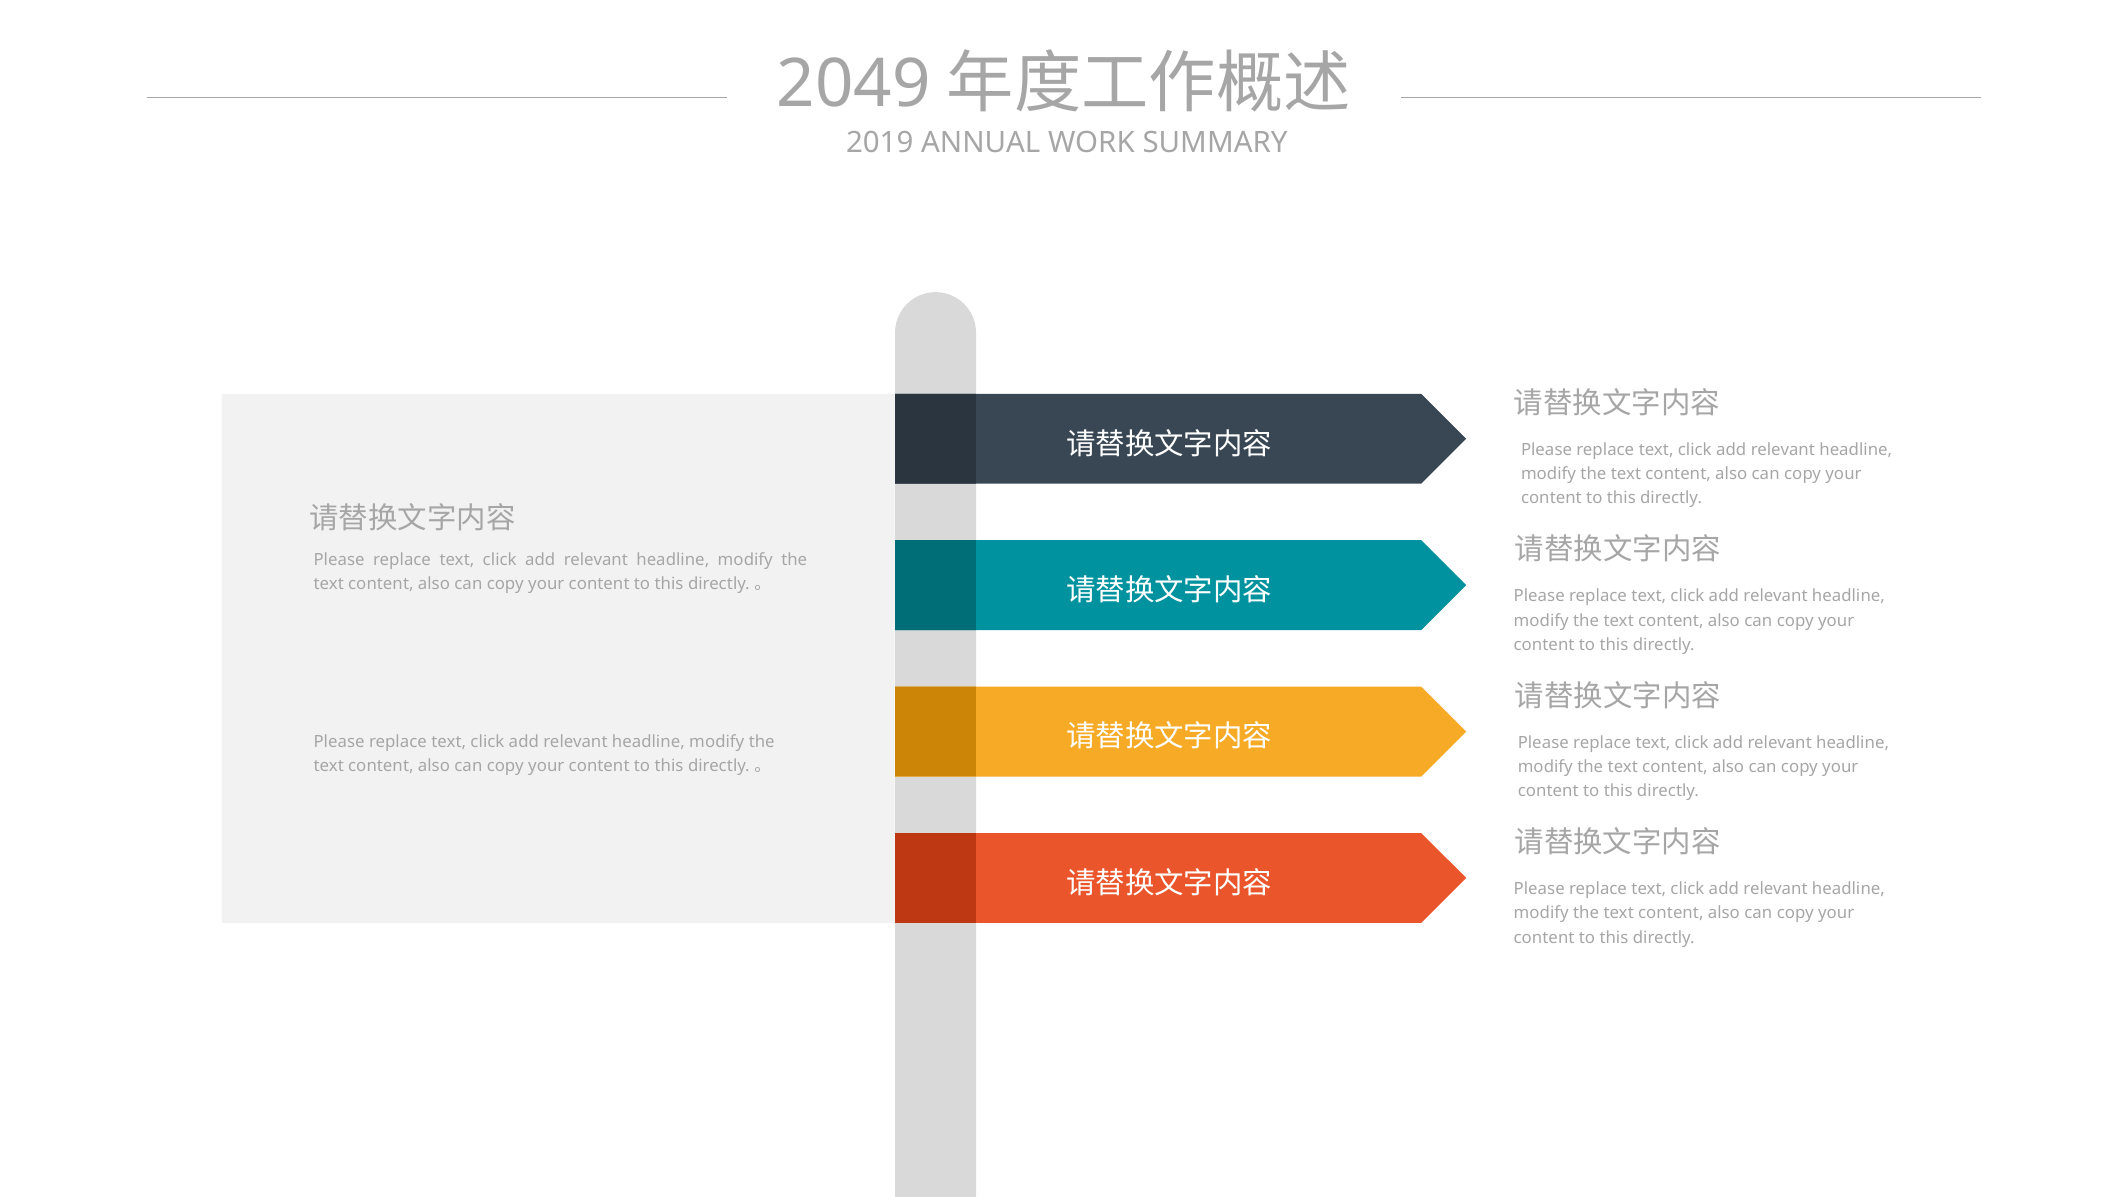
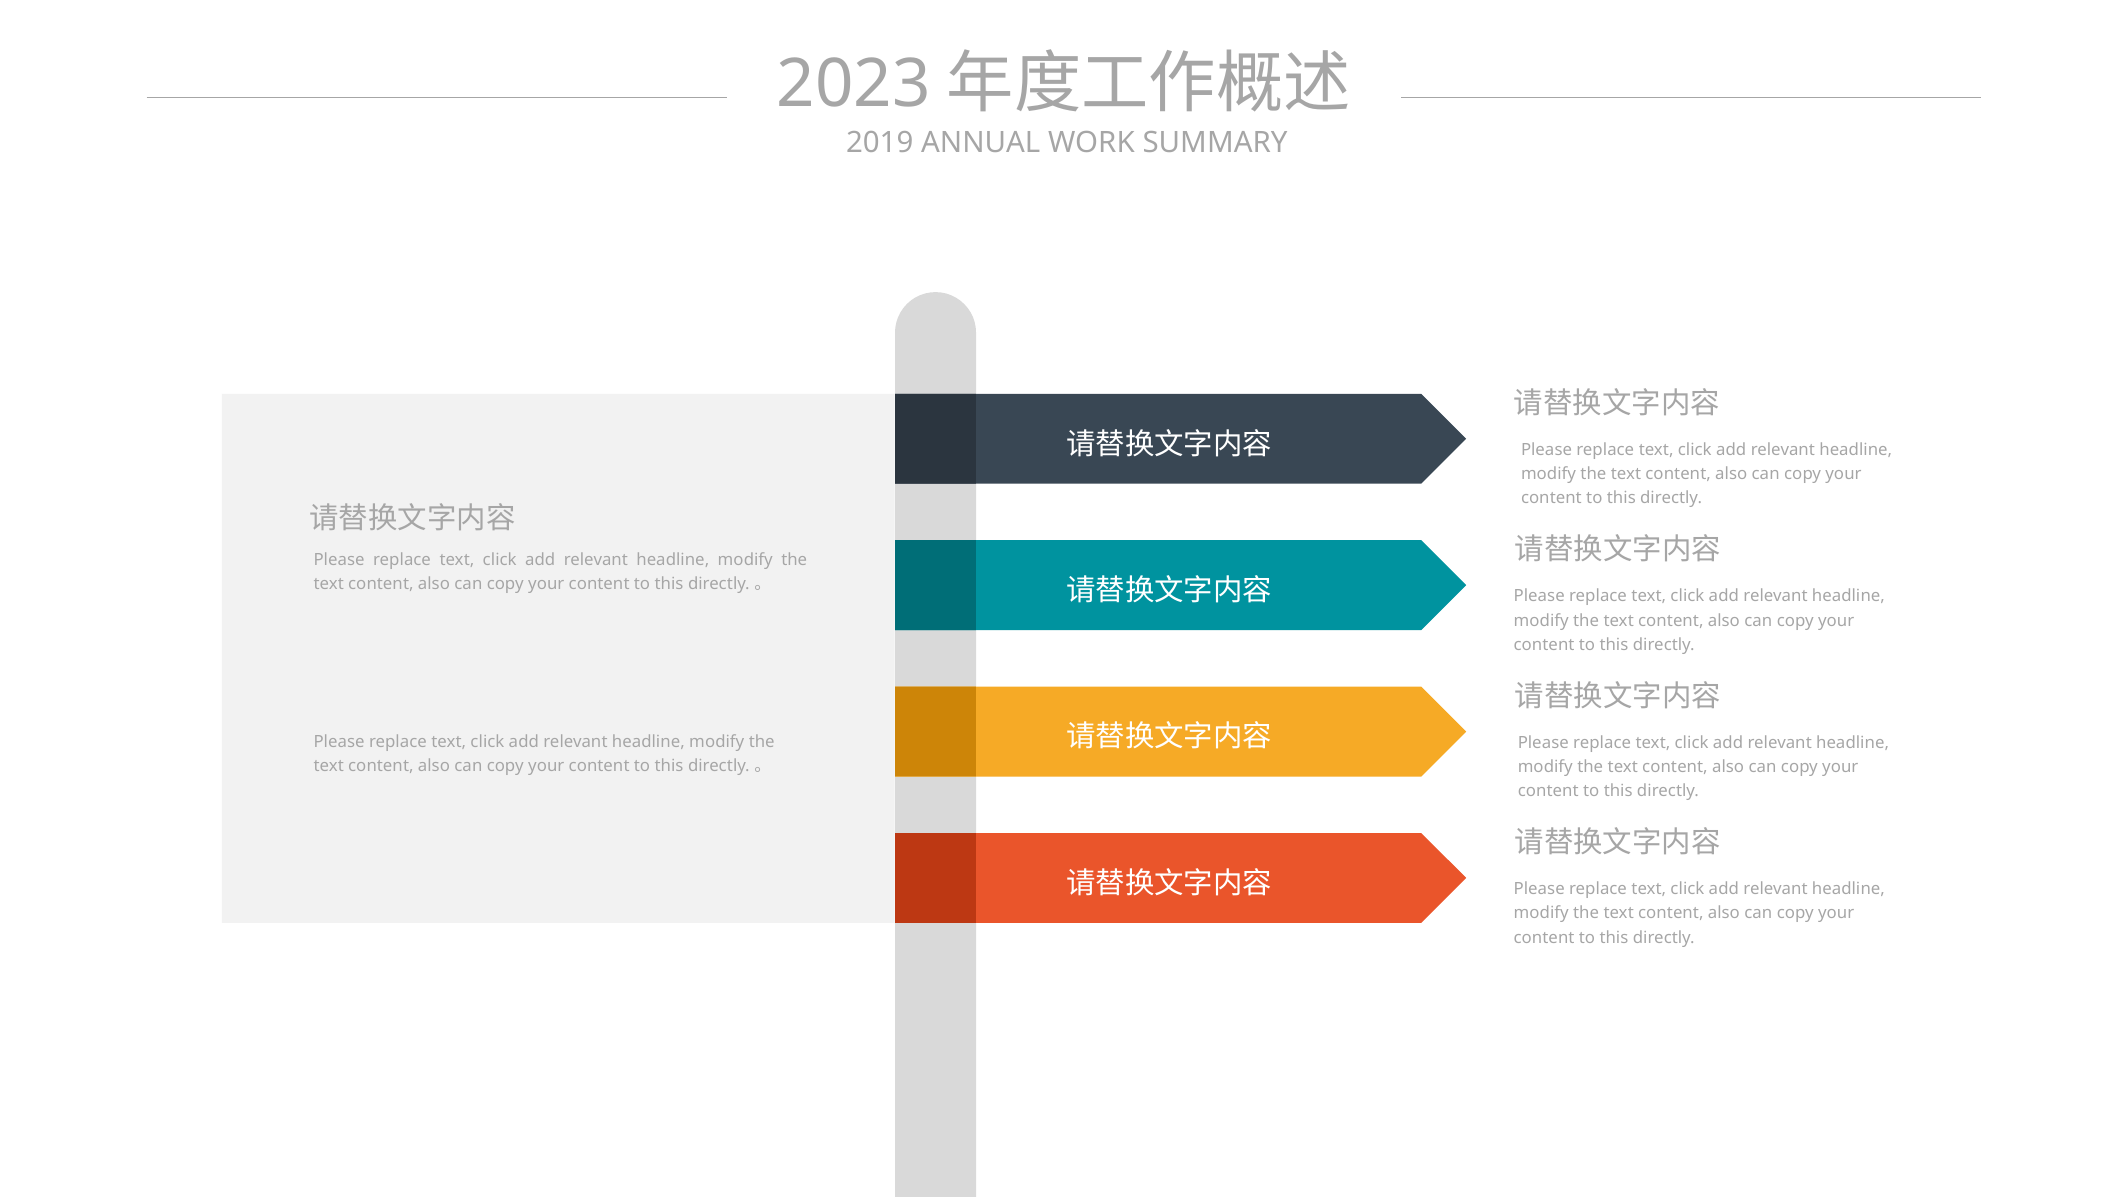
2049: 2049 -> 2023 (854, 84)
